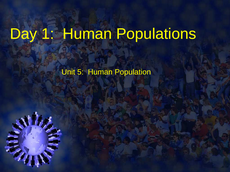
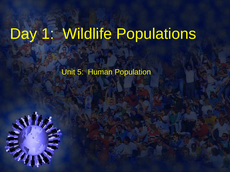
1 Human: Human -> Wildlife (87, 34)
